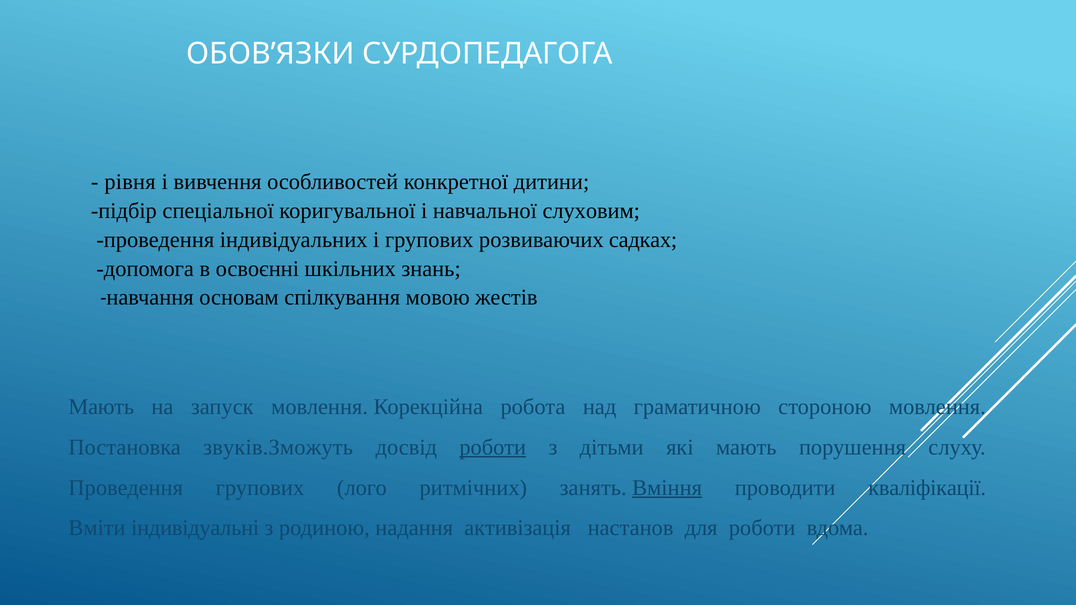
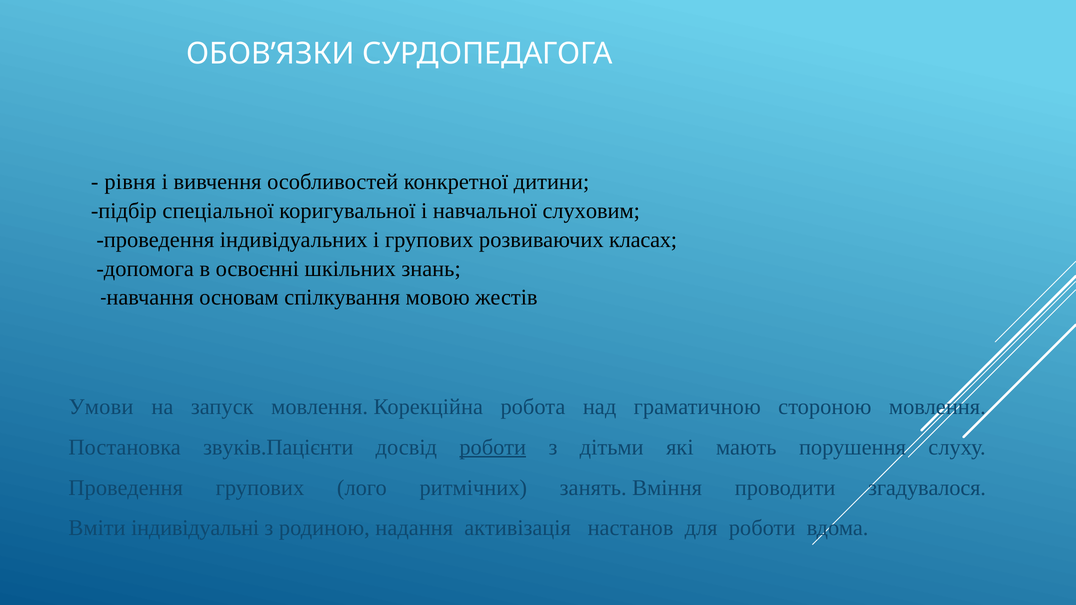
садках: садках -> класах (643, 240)
Мають: Мають -> Умови (101, 407)
звуків.Зможуть: звуків.Зможуть -> звуків.Пацієнти (278, 447)
Вміння underline: present -> none (667, 488)
кваліфікації: кваліфікації -> згадувалося (927, 488)
